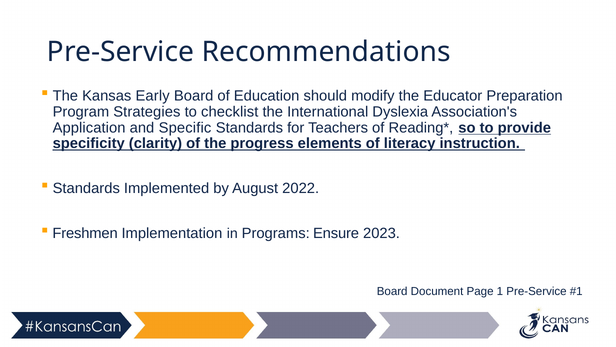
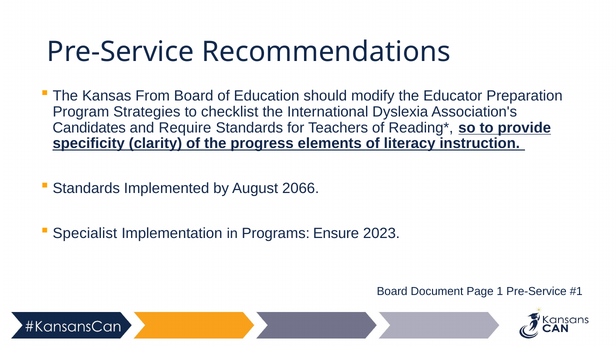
Early: Early -> From (153, 96)
Application: Application -> Candidates (89, 127)
Specific: Specific -> Require (185, 127)
2022: 2022 -> 2066 (301, 188)
Freshmen: Freshmen -> Specialist (85, 233)
